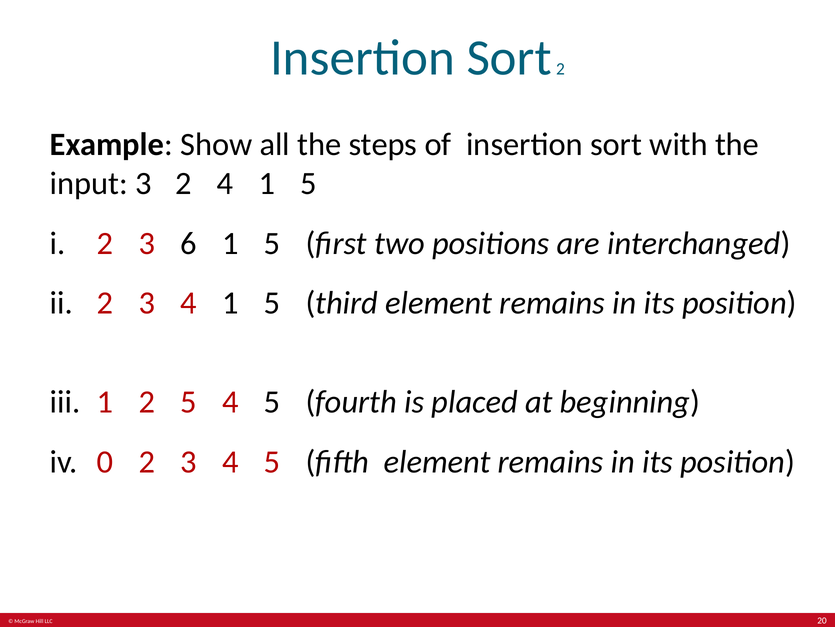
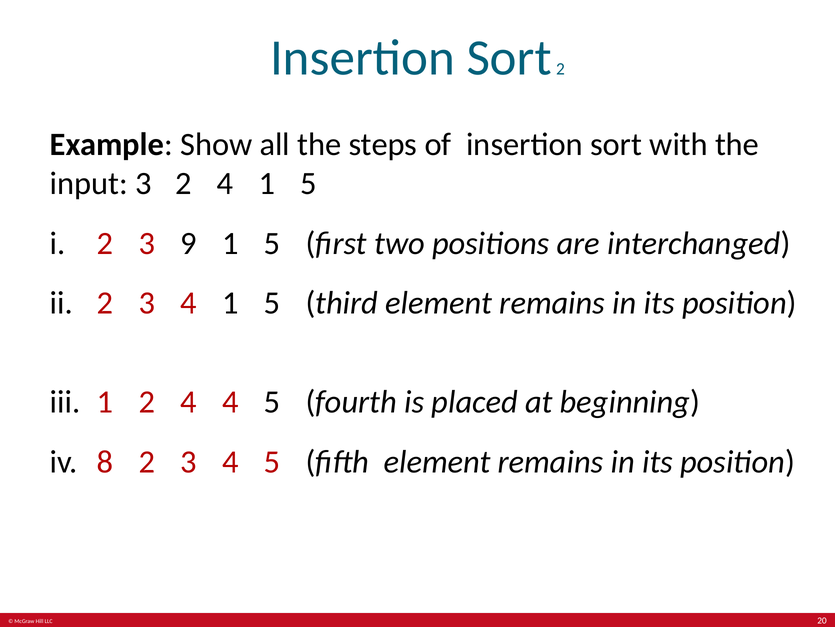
6: 6 -> 9 (189, 243)
1 2 5: 5 -> 4 (189, 402)
0: 0 -> 8 (105, 462)
